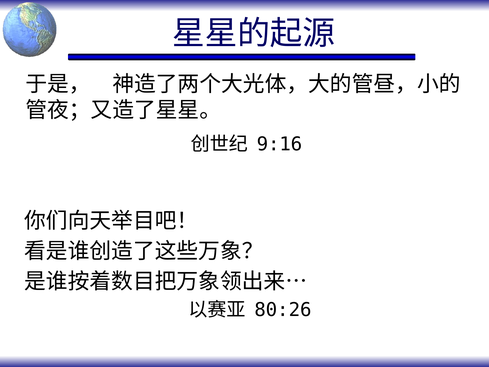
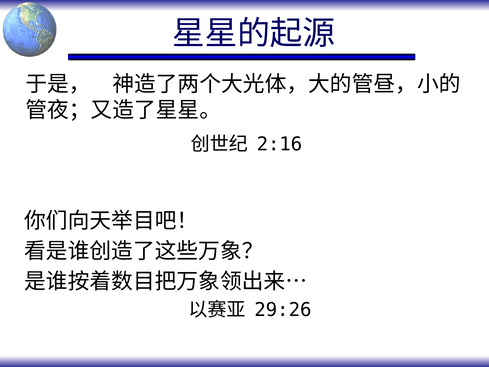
9:16: 9:16 -> 2:16 (280, 144)
80:26: 80:26 -> 29:26 (283, 310)
